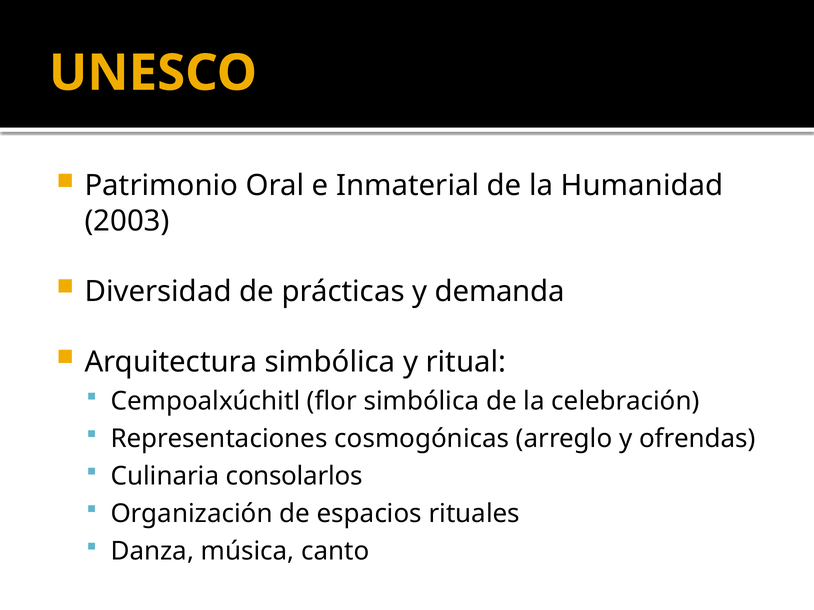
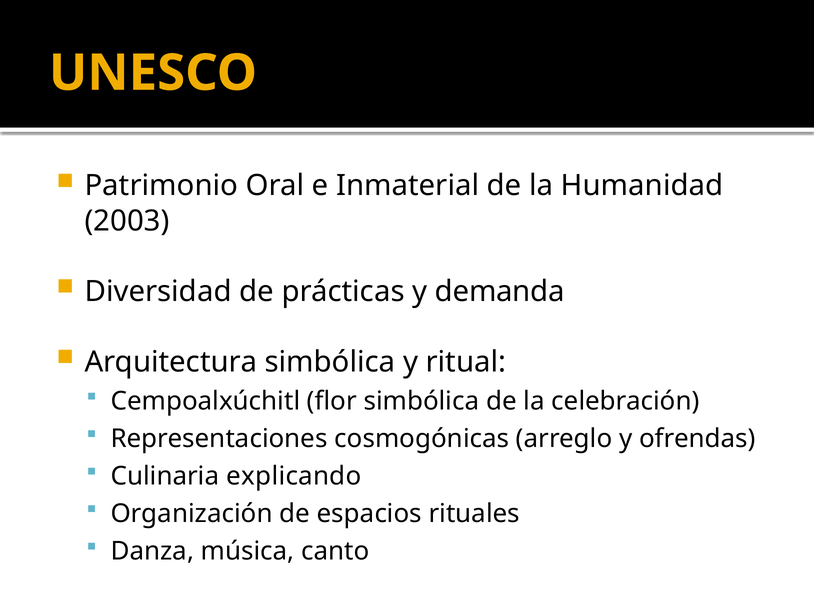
consolarlos: consolarlos -> explicando (294, 476)
